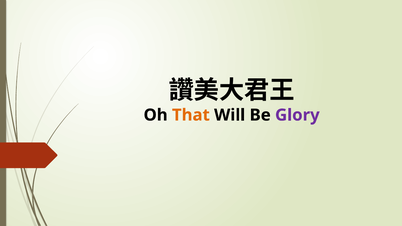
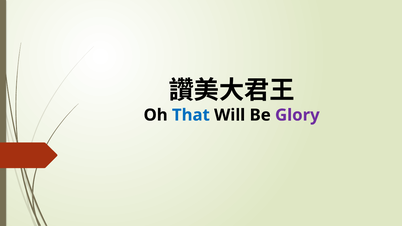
That colour: orange -> blue (191, 115)
